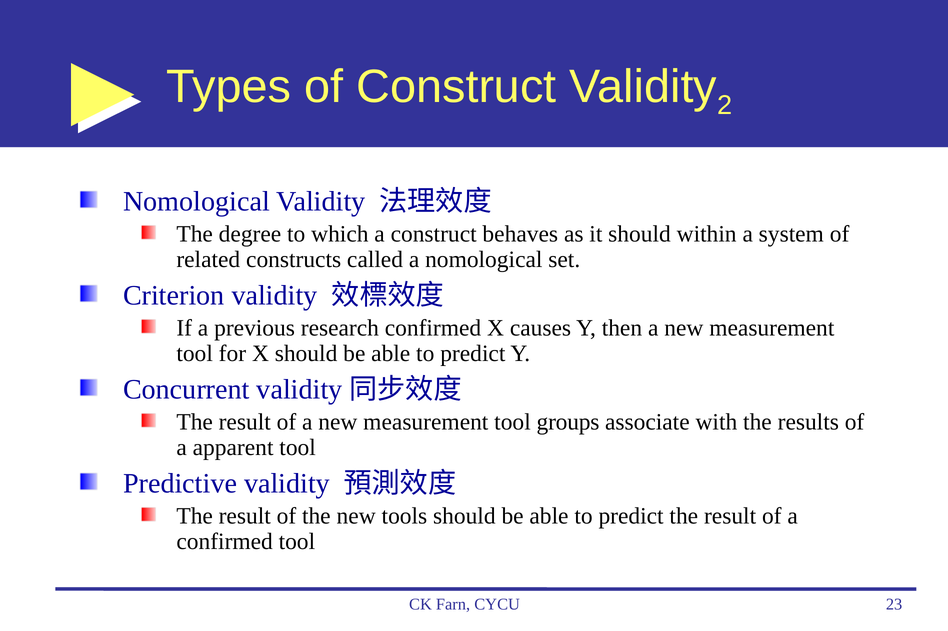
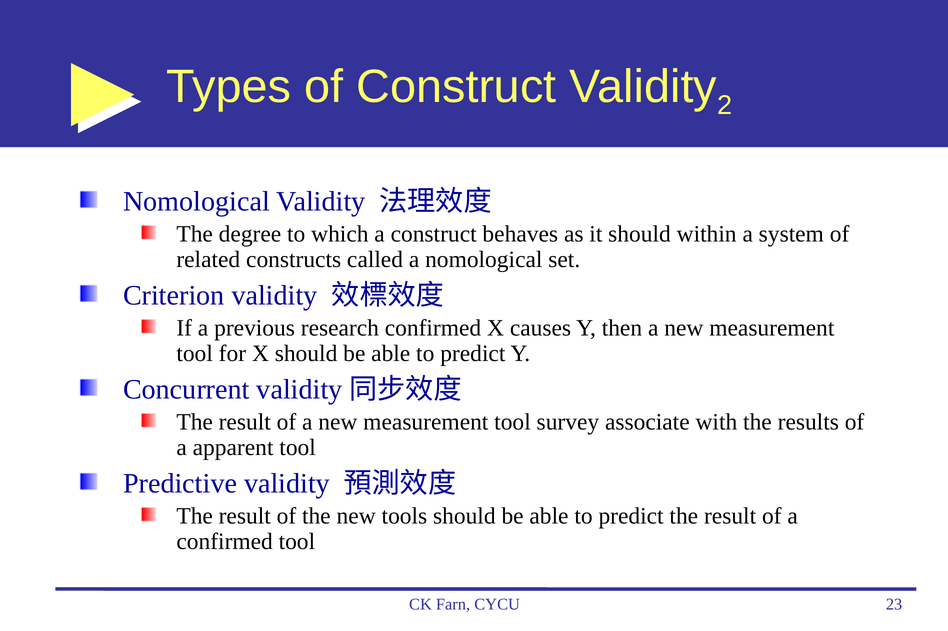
groups: groups -> survey (568, 423)
